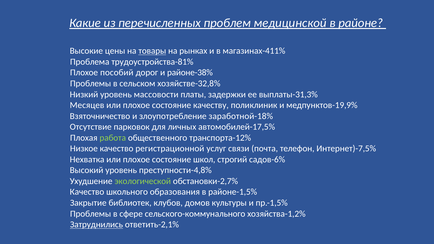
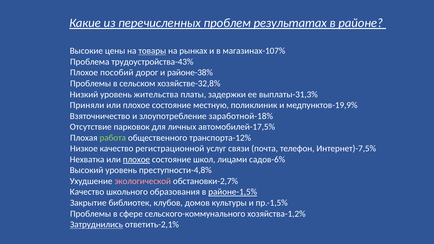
медицинской: медицинской -> результатах (290, 23)
магазинах-411%: магазинах-411% -> магазинах-107% (254, 51)
трудоустройства-81%: трудоустройства-81% -> трудоустройства-43% (152, 62)
массовости: массовости -> жительства (156, 94)
Месяцев: Месяцев -> Приняли (87, 105)
качеству: качеству -> местную (211, 105)
плохое underline: none -> present (136, 160)
строгий: строгий -> лицами (232, 160)
экологической colour: light green -> pink (143, 181)
районе-1,5% underline: none -> present (233, 192)
